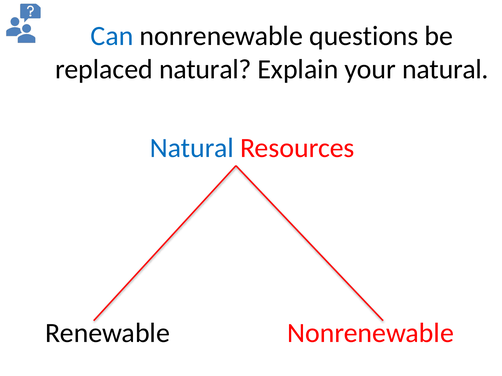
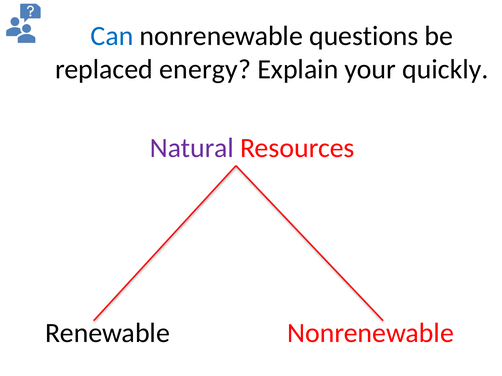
replaced natural: natural -> energy (205, 69)
your natural: natural -> quickly (445, 69)
Natural colour: blue -> purple (192, 148)
